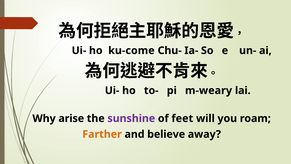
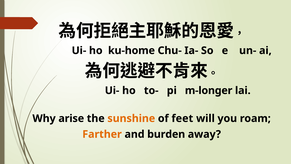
ku-come: ku-come -> ku-home (131, 50)
m-weary: m-weary -> m-longer (209, 90)
sunshine colour: purple -> orange (131, 118)
believe: believe -> burden (166, 134)
